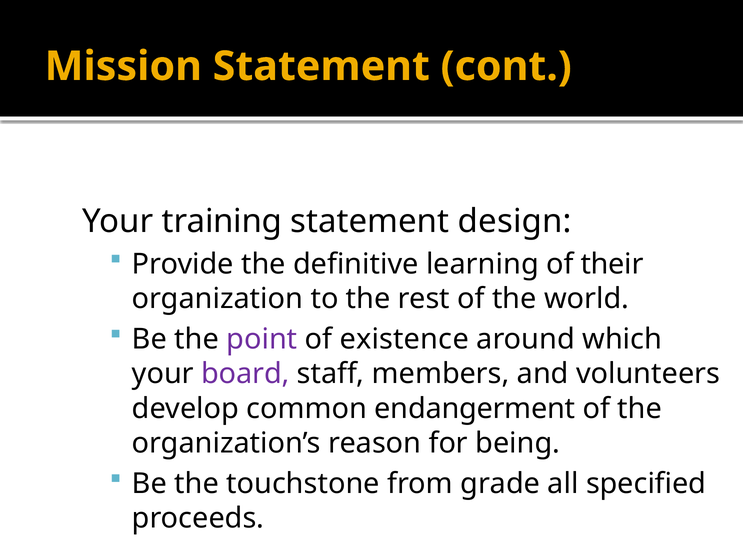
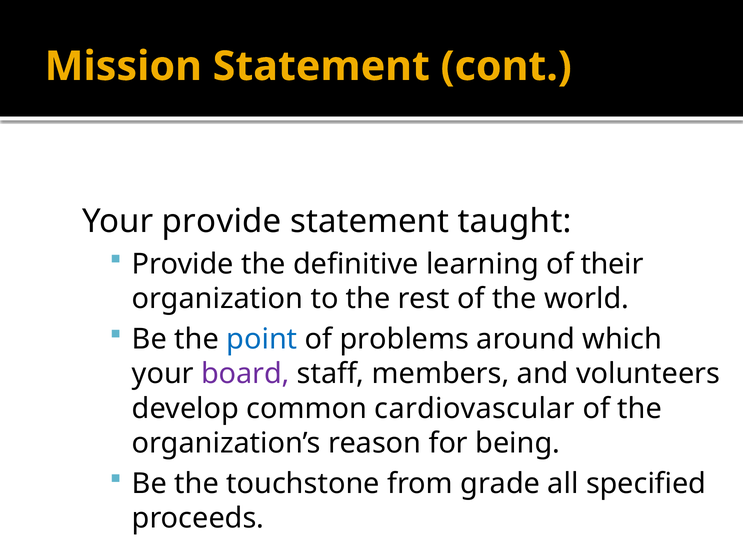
Your training: training -> provide (222, 222)
design: design -> taught (515, 222)
point colour: purple -> blue (262, 339)
existence: existence -> problems (404, 339)
endangerment: endangerment -> cardiovascular (475, 409)
